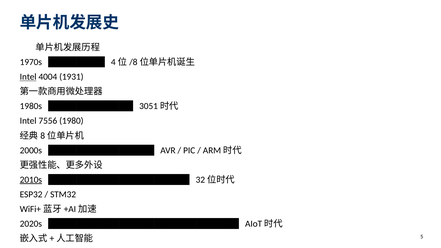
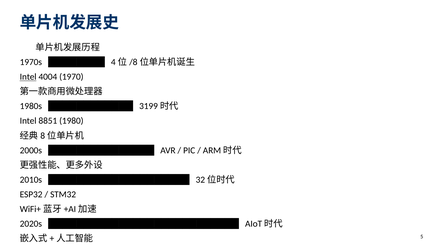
1931: 1931 -> 1970 (71, 77)
3051: 3051 -> 3199 (149, 106)
7556: 7556 -> 8851 (48, 121)
2010s underline: present -> none (31, 180)
